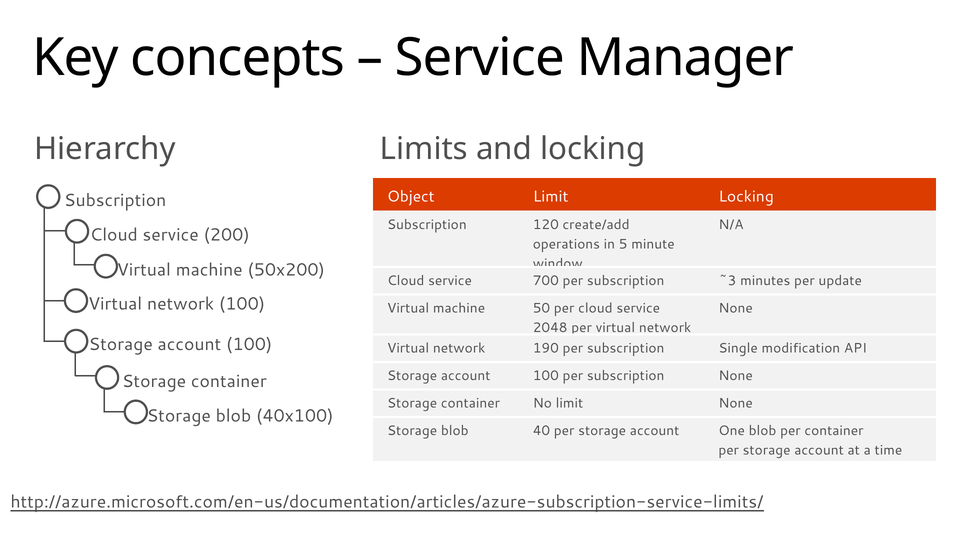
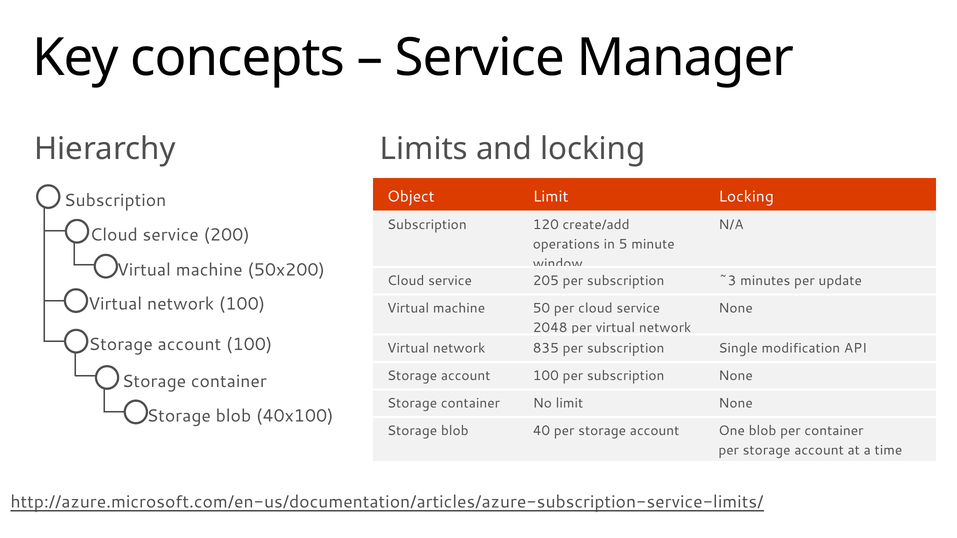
700: 700 -> 205 (546, 281)
190: 190 -> 835 (546, 349)
